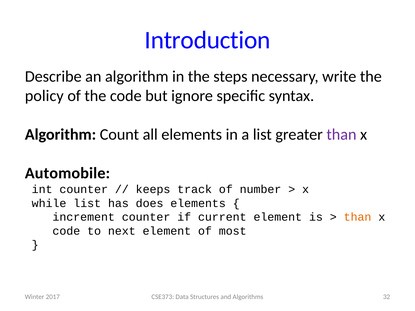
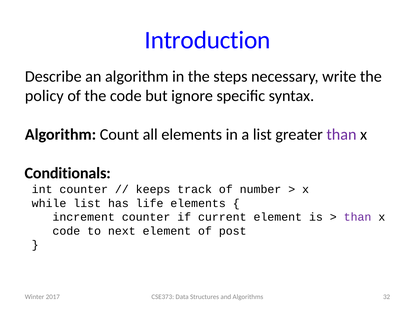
Automobile: Automobile -> Conditionals (68, 173)
does: does -> life (150, 203)
than colour: orange -> purple (358, 217)
most: most -> post (233, 231)
